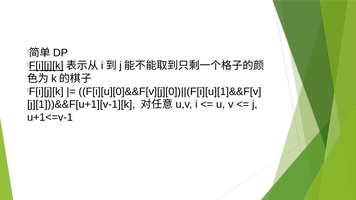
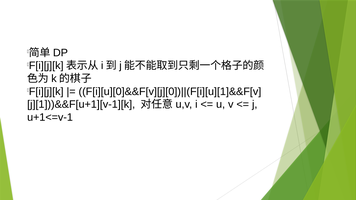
F[i][j][k underline: present -> none (46, 66)
